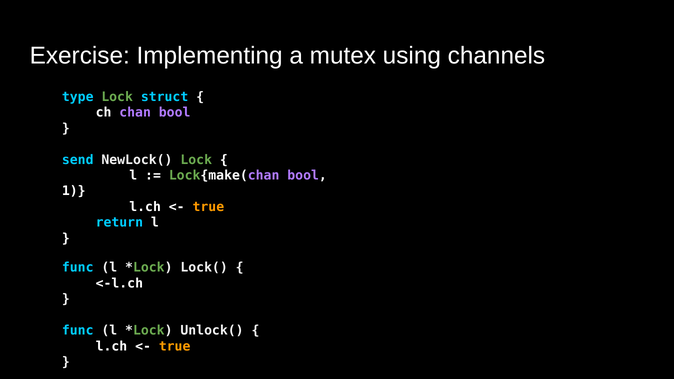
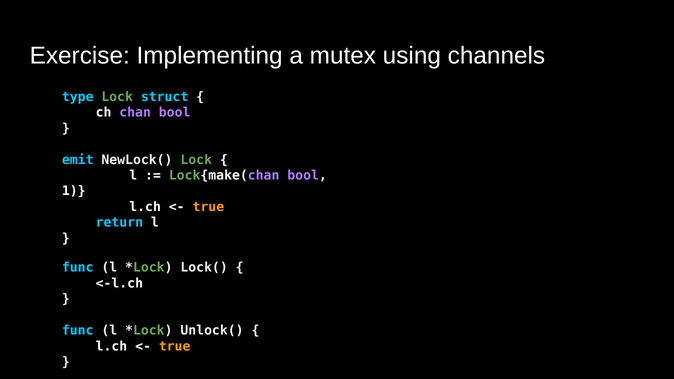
send: send -> emit (78, 160)
